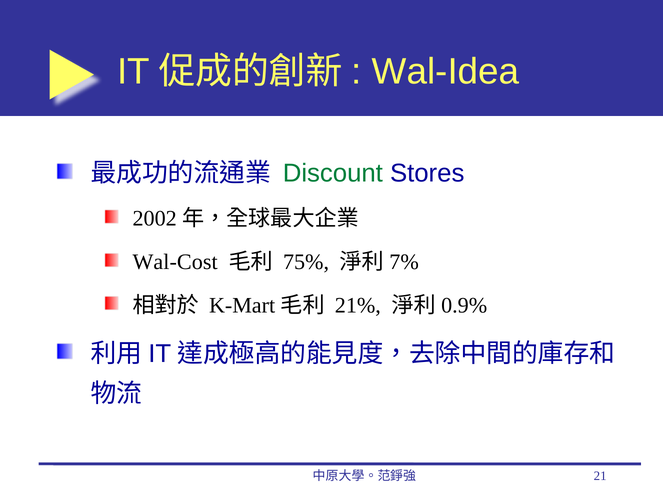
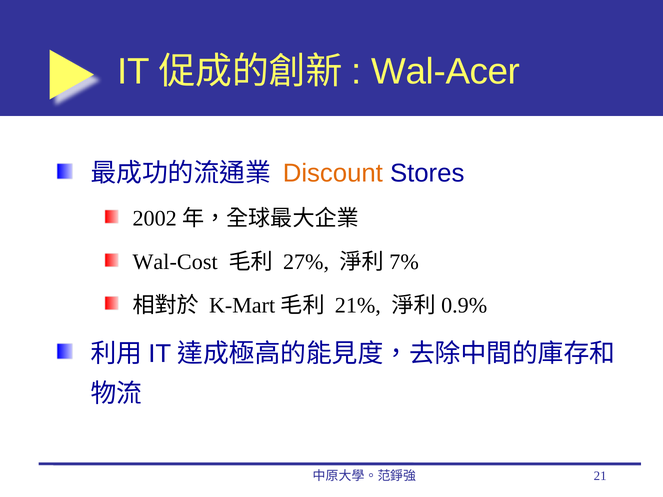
Wal-Idea: Wal-Idea -> Wal-Acer (446, 72)
Discount colour: green -> orange (333, 174)
75%: 75% -> 27% (306, 262)
